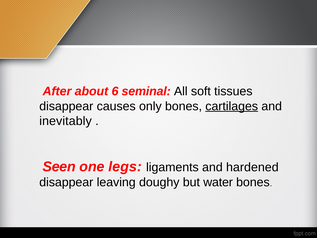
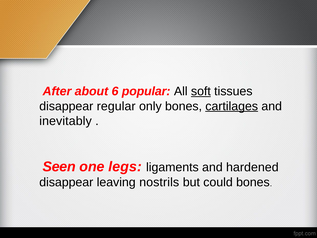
seminal: seminal -> popular (146, 91)
soft underline: none -> present (201, 91)
causes: causes -> regular (116, 106)
doughy: doughy -> nostrils (159, 182)
water: water -> could (218, 182)
